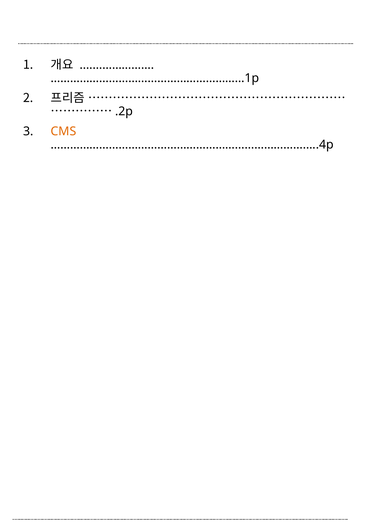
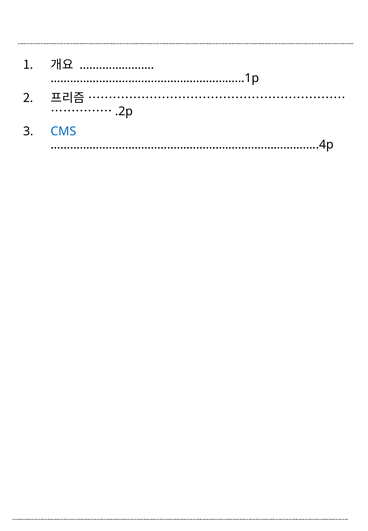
CMS colour: orange -> blue (64, 132)
